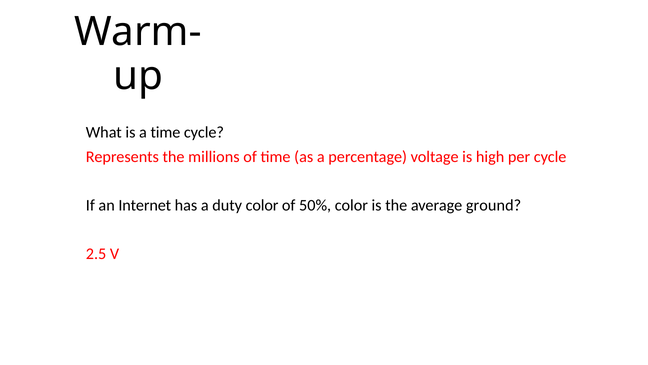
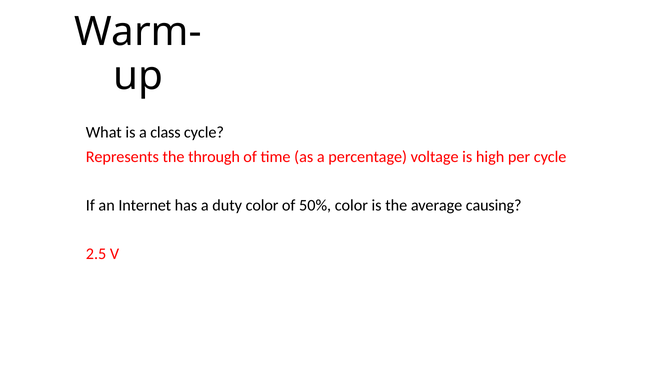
a time: time -> class (165, 132)
millions: millions -> through (214, 156)
ground: ground -> causing (494, 205)
